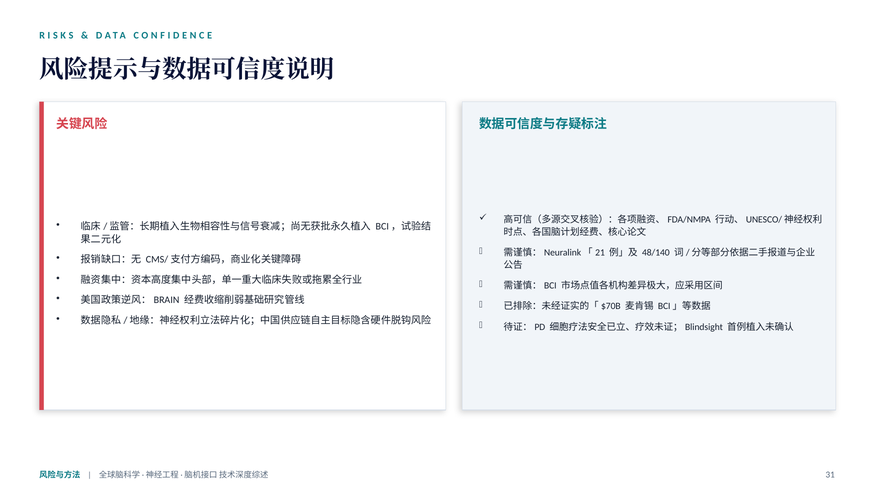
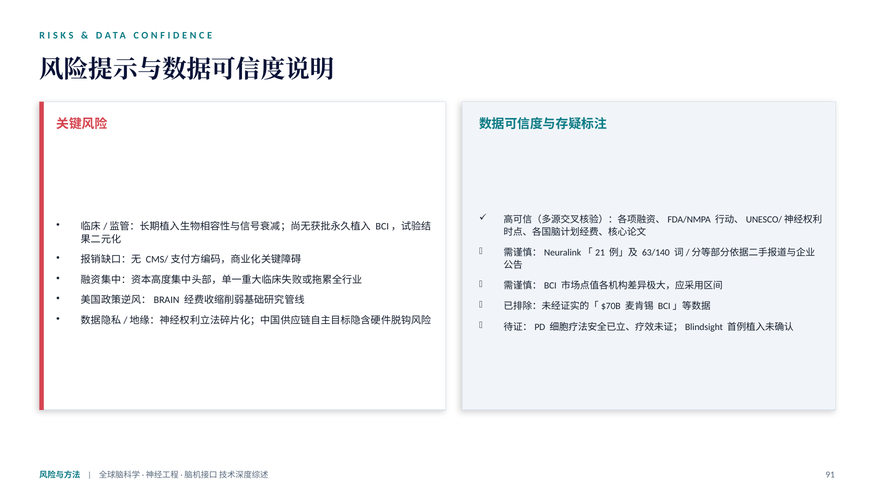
48/140: 48/140 -> 63/140 (656, 253)
31: 31 -> 91 (830, 475)
